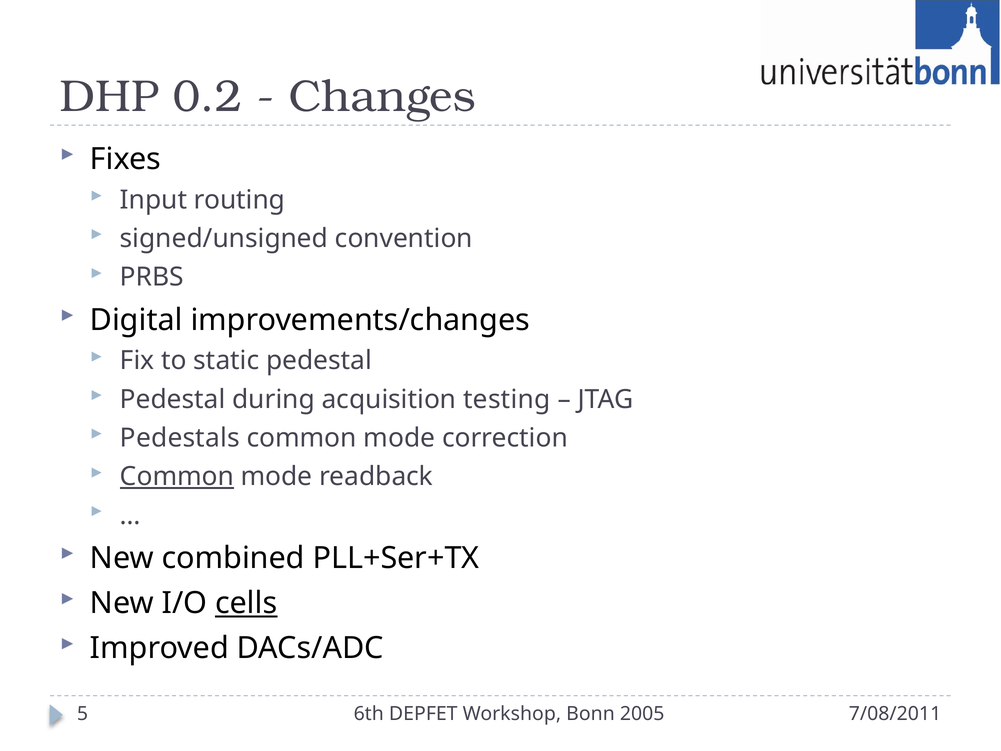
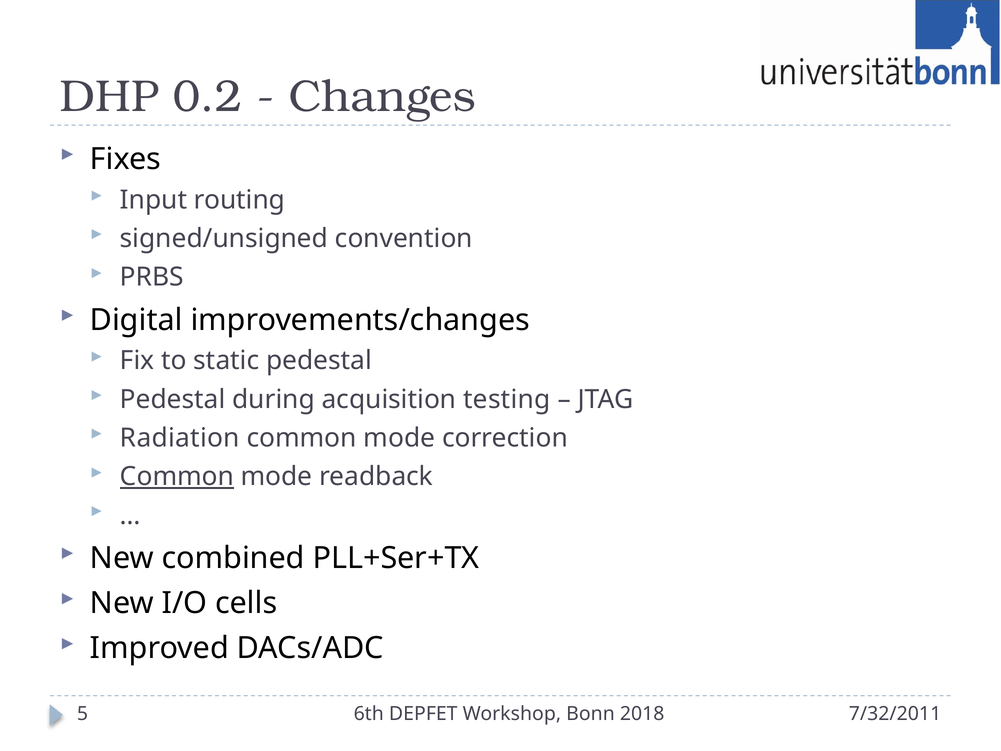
Pedestals: Pedestals -> Radiation (180, 438)
cells underline: present -> none (246, 603)
2005: 2005 -> 2018 (642, 714)
7/08/2011: 7/08/2011 -> 7/32/2011 (895, 714)
